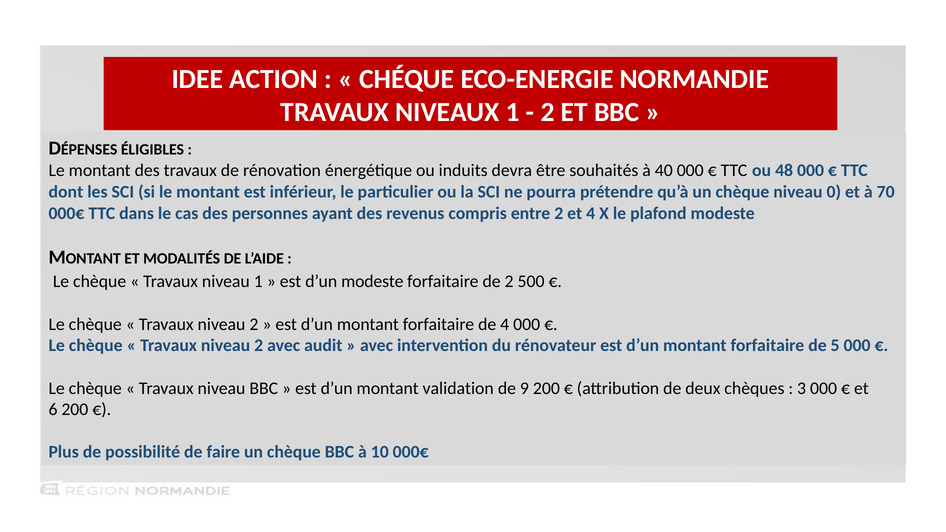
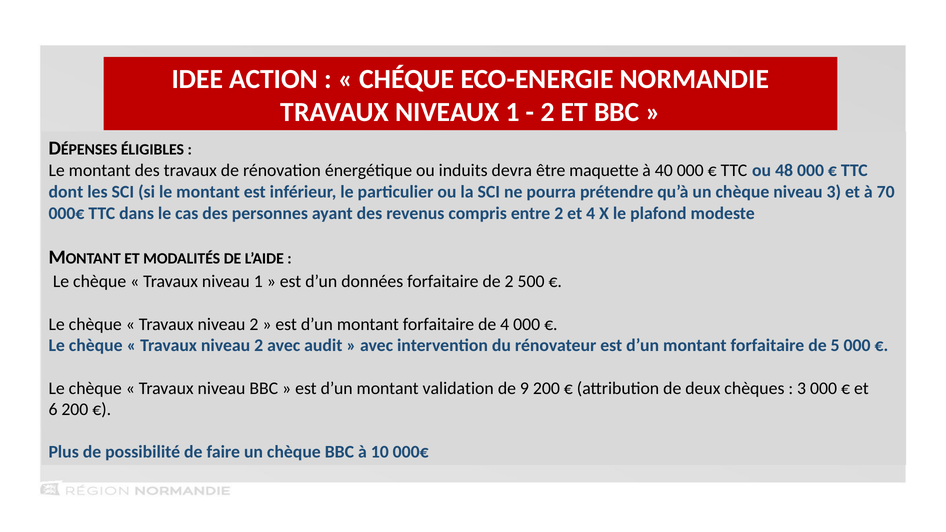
souhaités: souhaités -> maquette (604, 171)
niveau 0: 0 -> 3 (834, 192)
d’un modeste: modeste -> données (372, 281)
